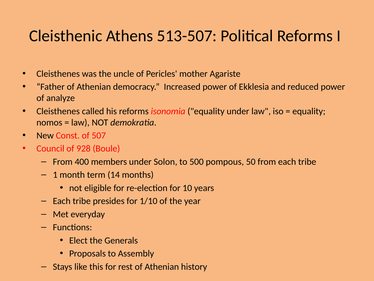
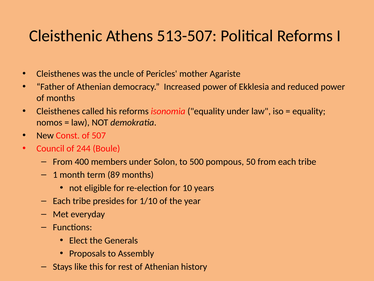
of analyze: analyze -> months (61, 98)
928: 928 -> 244 (83, 148)
14: 14 -> 89 (114, 175)
